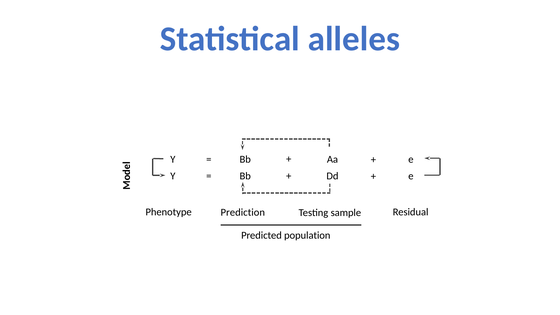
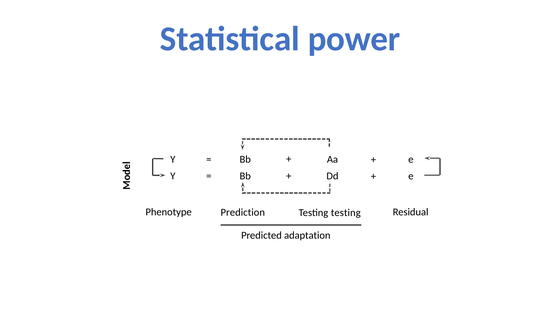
alleles: alleles -> power (354, 39)
Testing sample: sample -> testing (346, 213)
population: population -> adaptation (307, 235)
